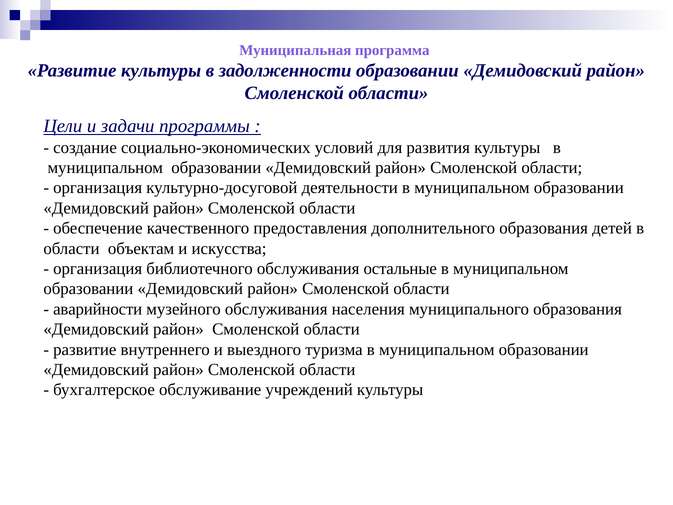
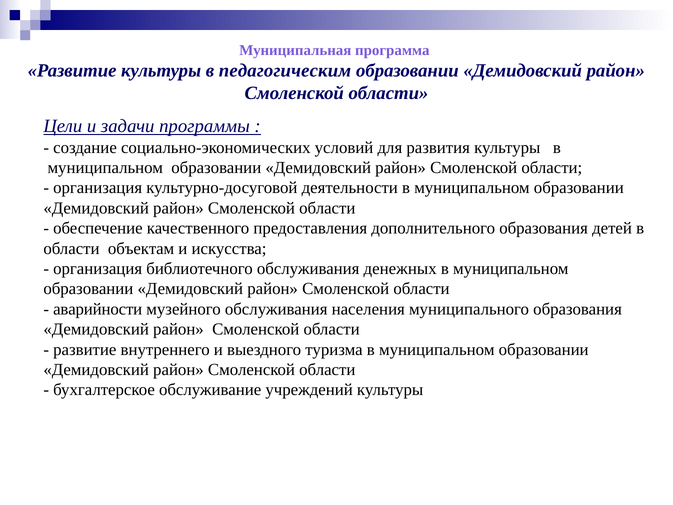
задолженности: задолженности -> педагогическим (285, 71)
остальные: остальные -> денежных (400, 269)
